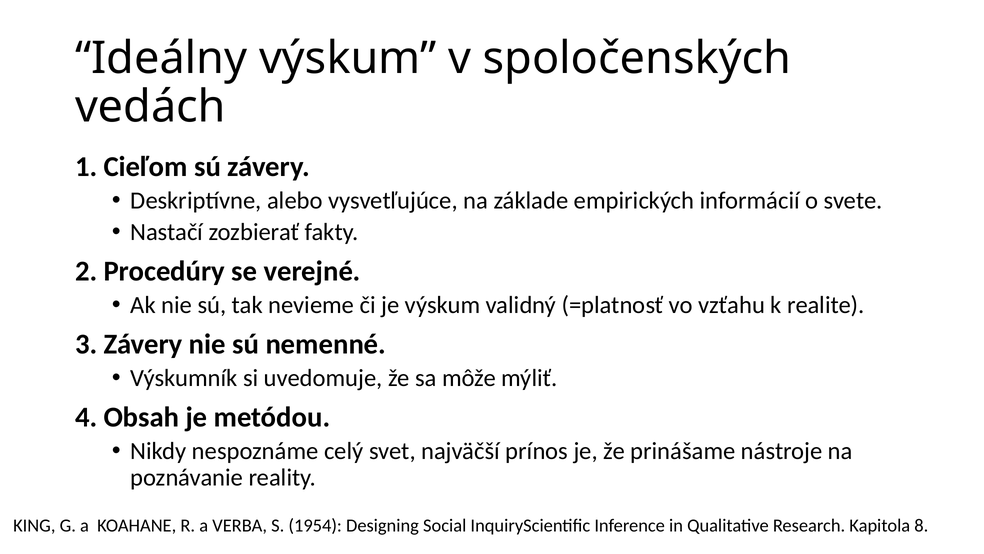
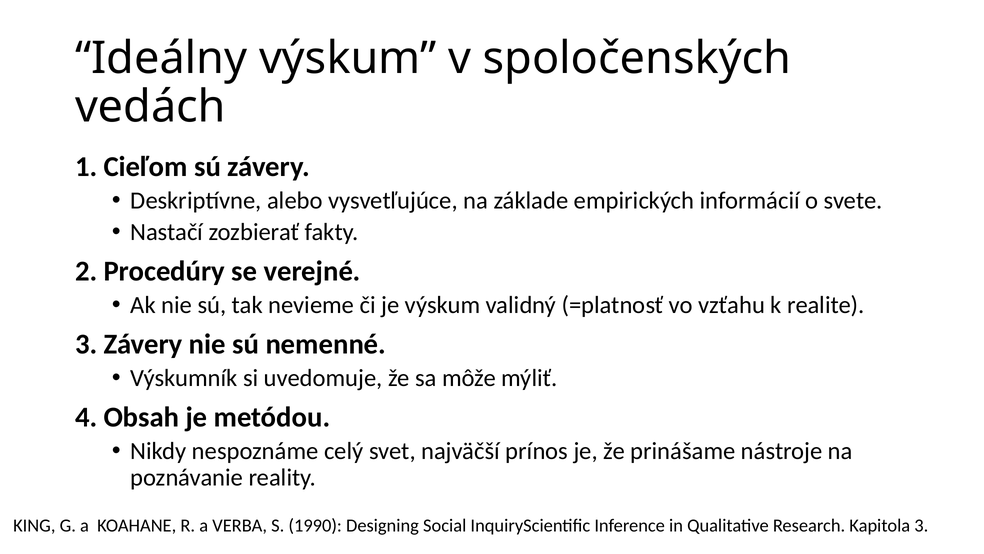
1954: 1954 -> 1990 (315, 525)
Kapitola 8: 8 -> 3 (921, 525)
